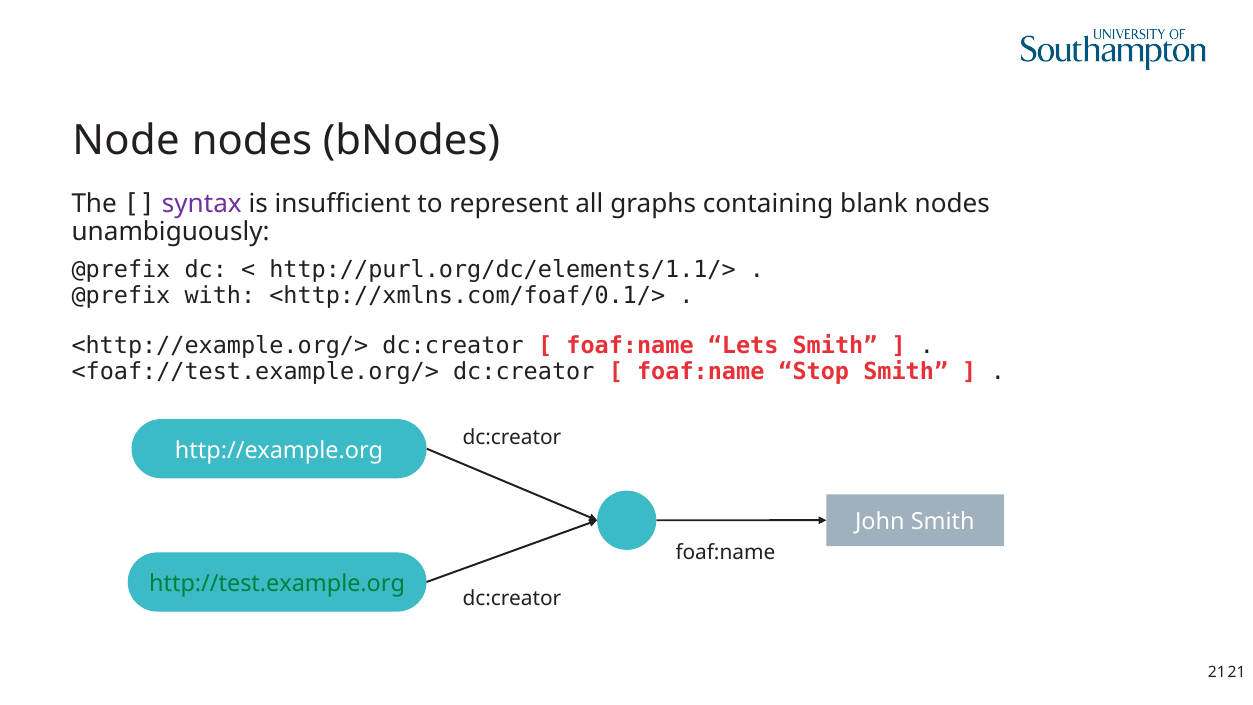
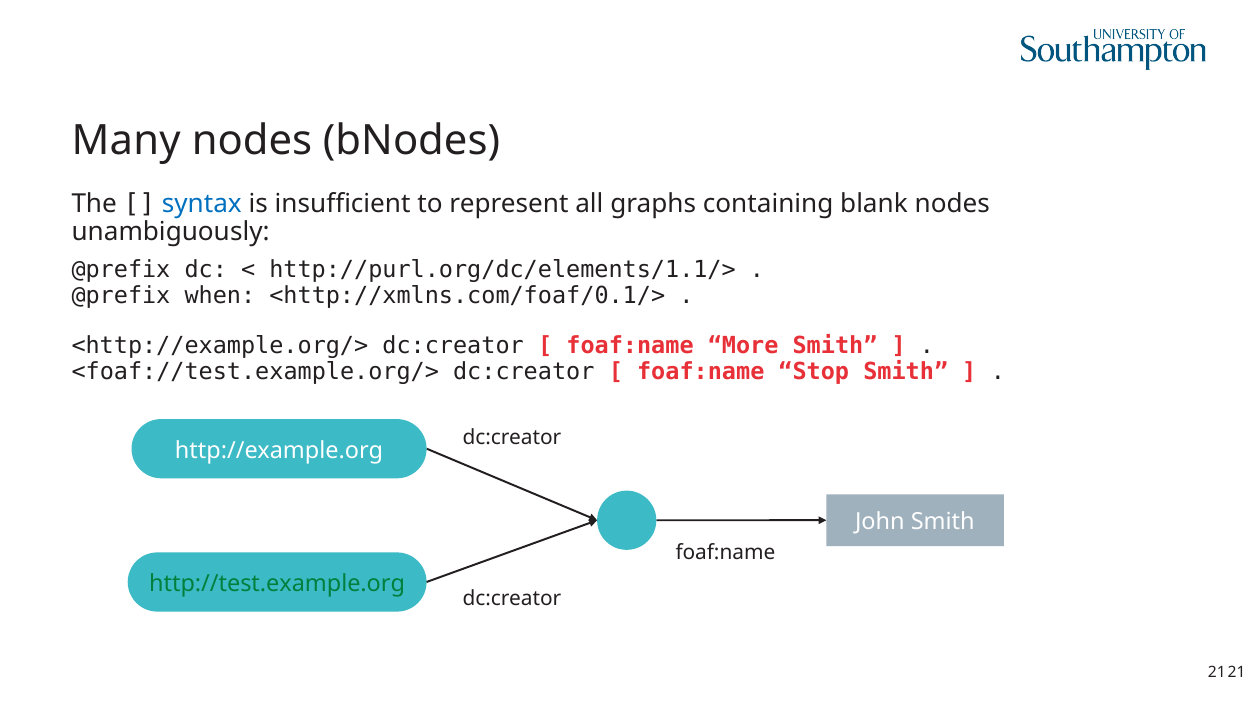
Node: Node -> Many (126, 141)
syntax colour: purple -> blue (202, 203)
with: with -> when (220, 295)
Lets: Lets -> More (743, 346)
